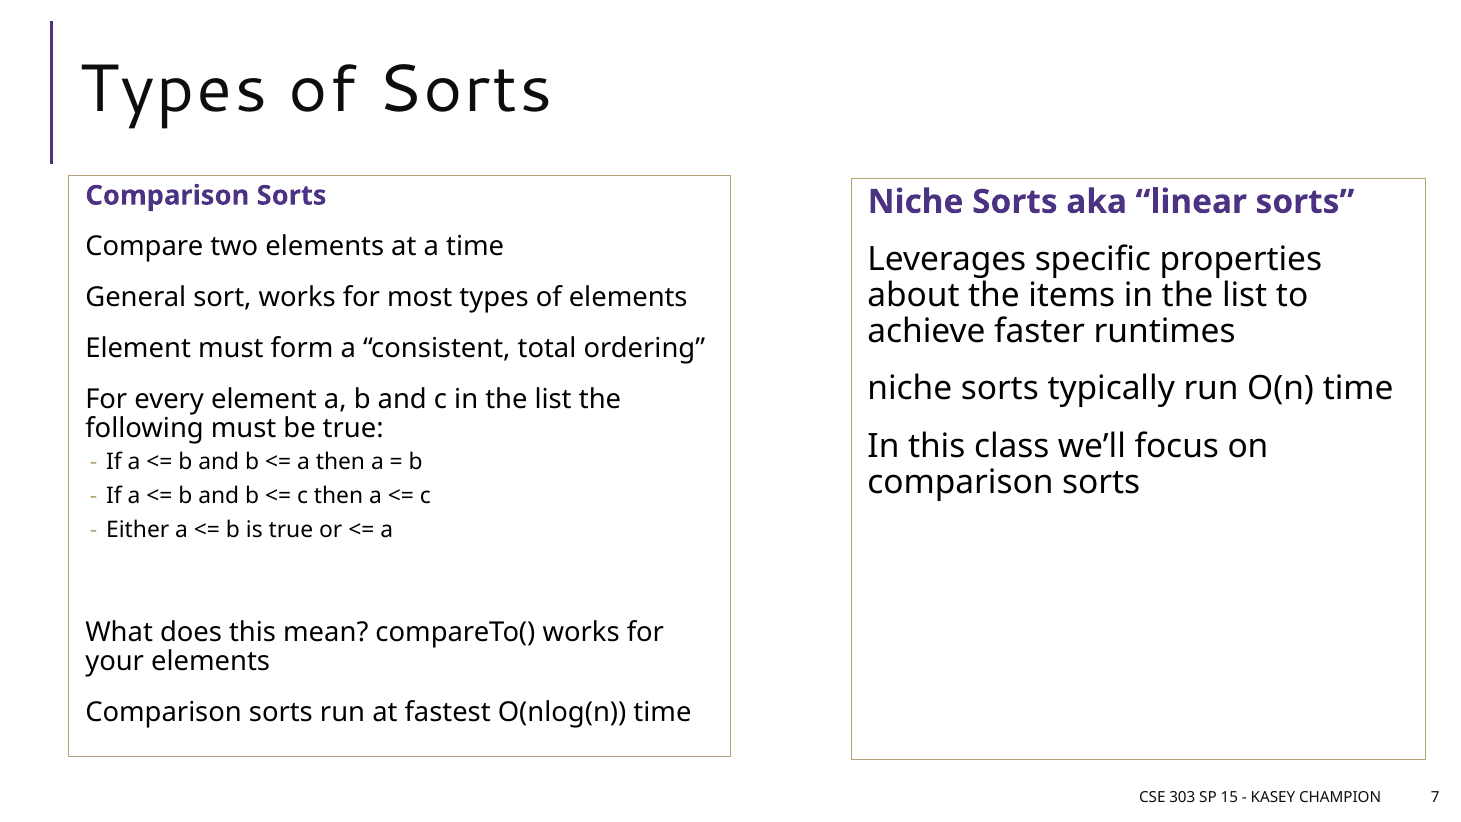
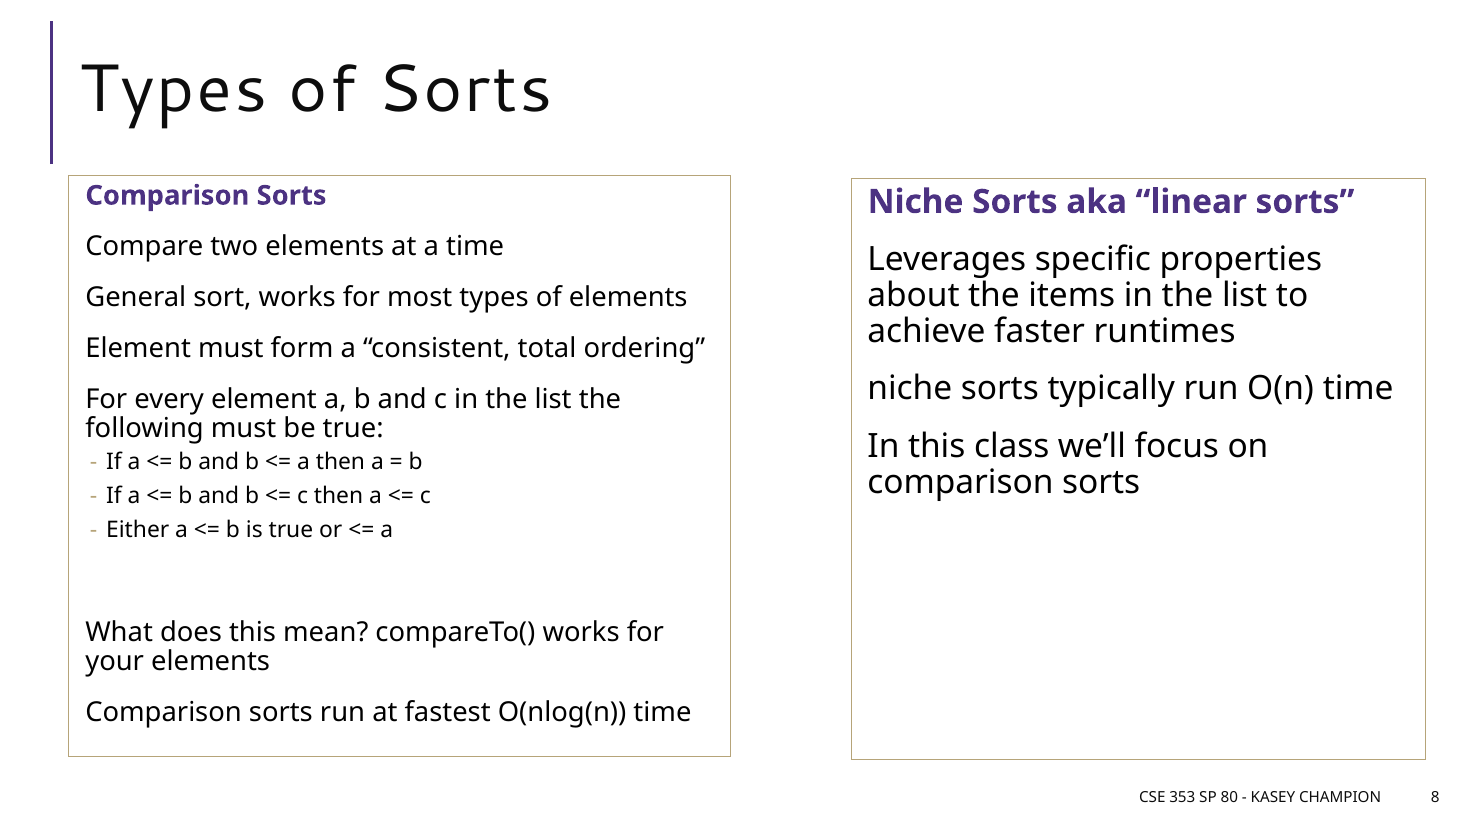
303: 303 -> 353 (1182, 798)
15: 15 -> 80 (1229, 798)
7: 7 -> 8 (1435, 798)
